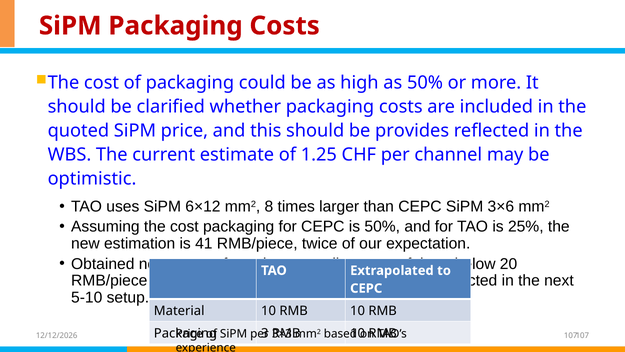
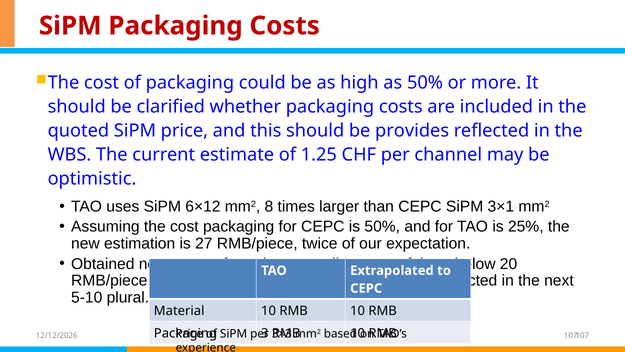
3×6: 3×6 -> 3×1 (501, 206)
41: 41 -> 27 (204, 243)
setup: setup -> plural (128, 297)
